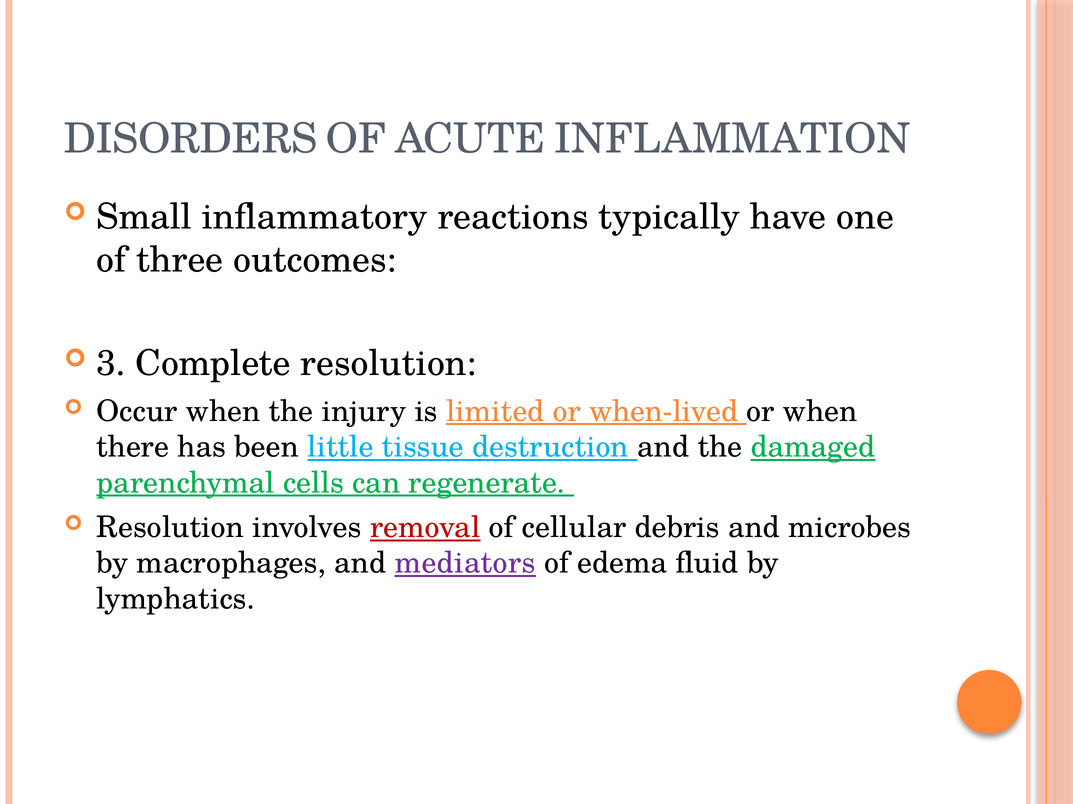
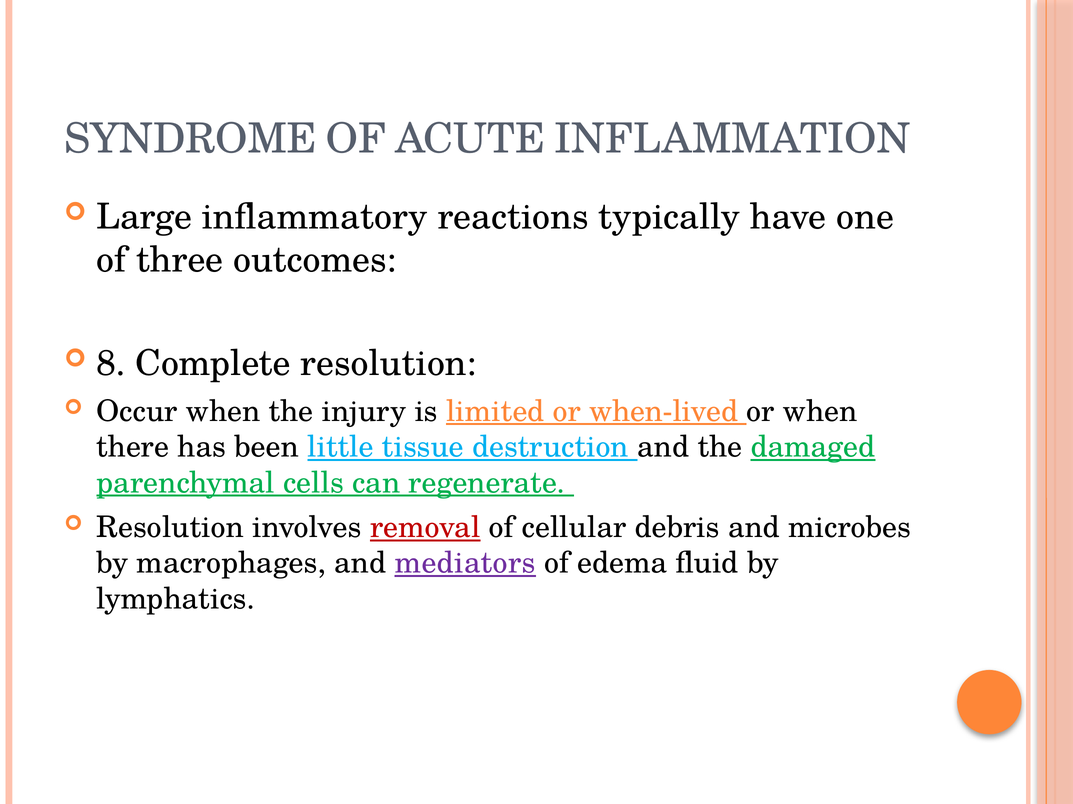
DISORDERS: DISORDERS -> SYNDROME (191, 139)
Small: Small -> Large (144, 217)
3: 3 -> 8 (111, 364)
